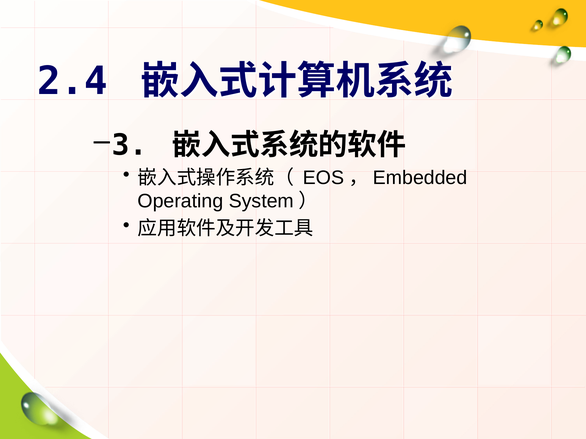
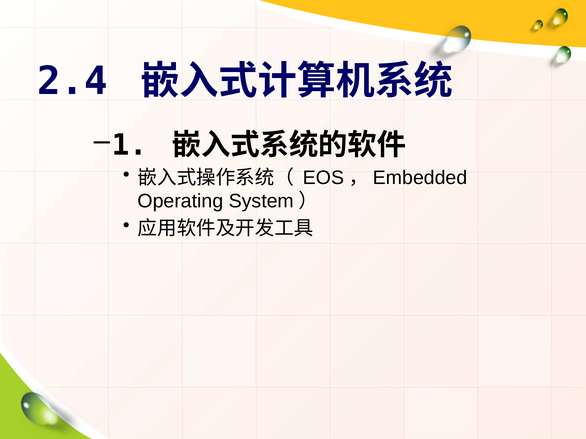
3: 3 -> 1 (130, 145)
